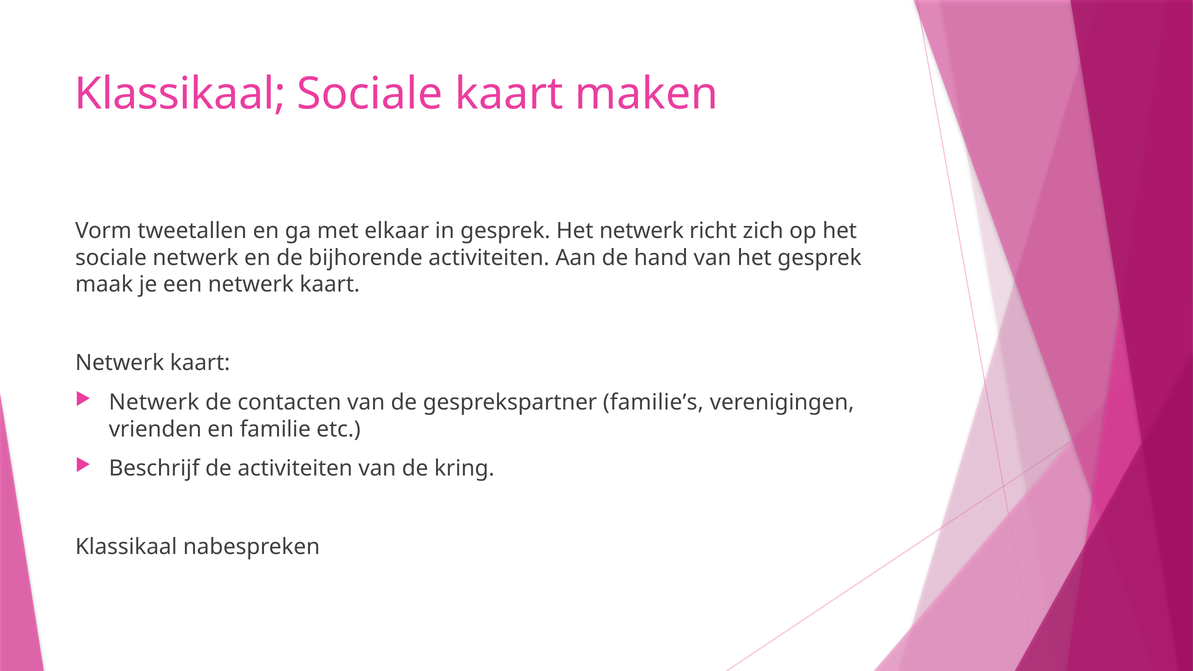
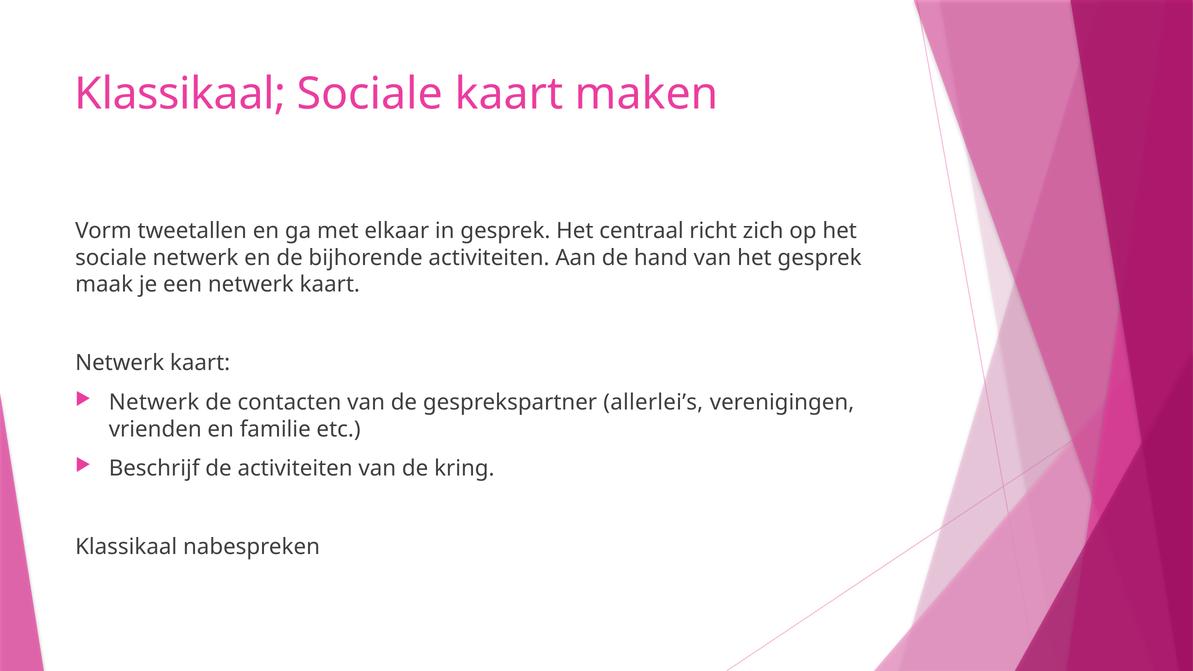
Het netwerk: netwerk -> centraal (642, 231)
familie’s: familie’s -> allerlei’s (653, 402)
